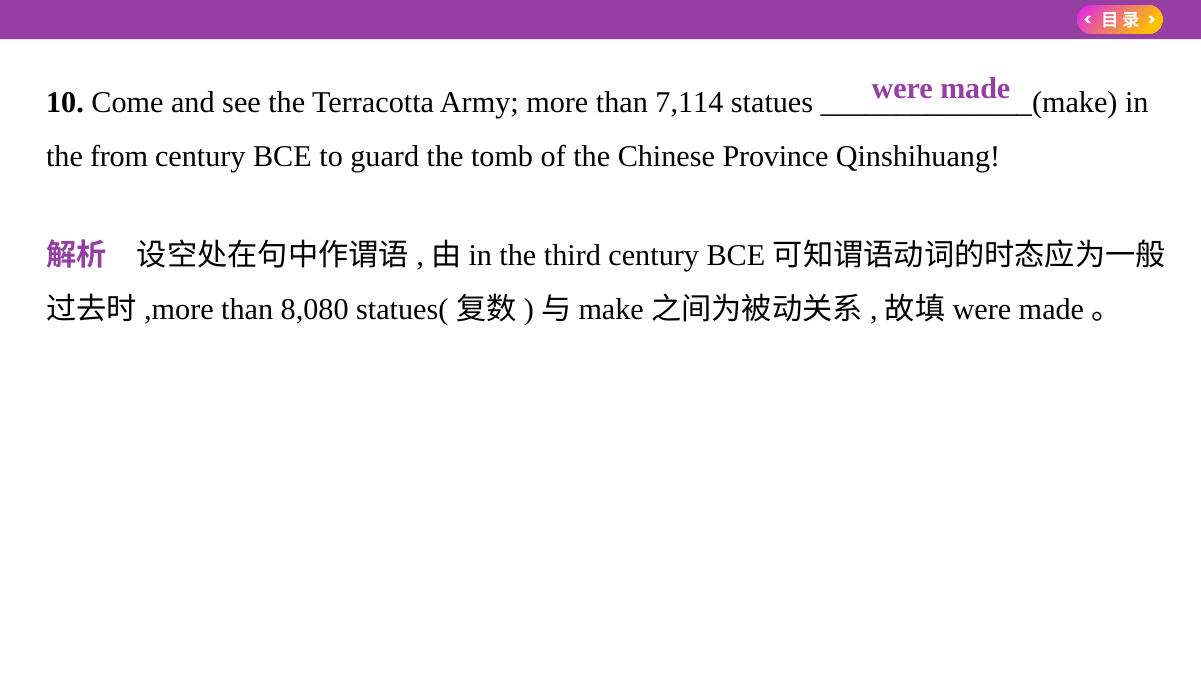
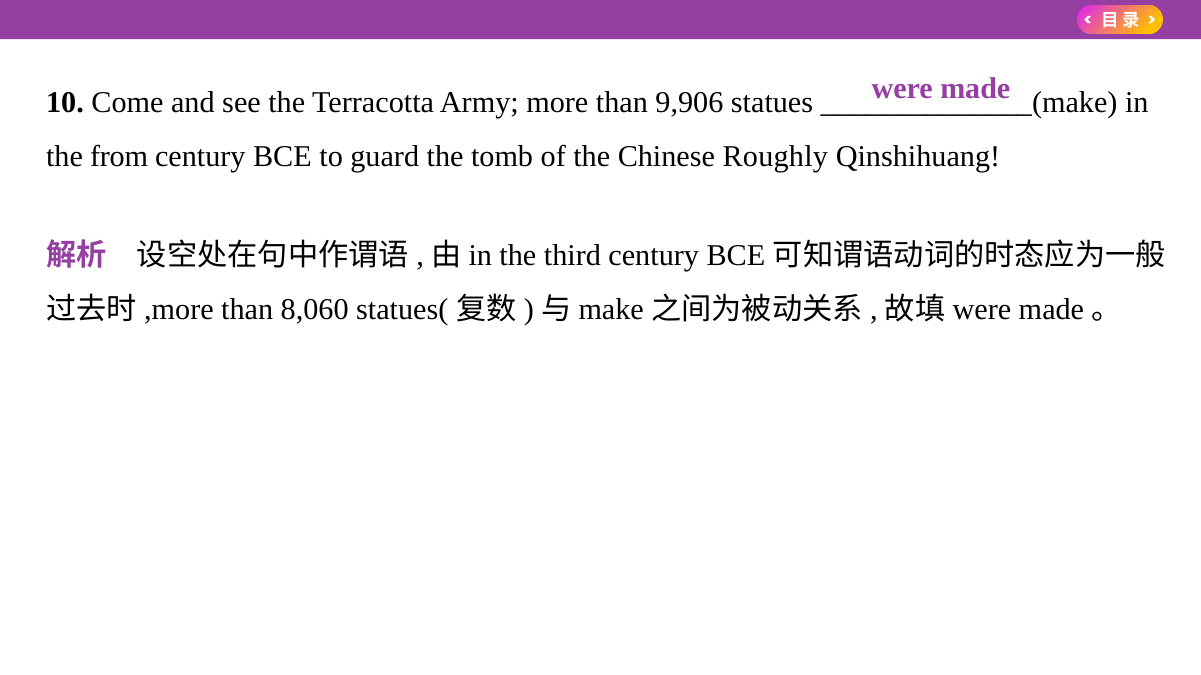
7,114: 7,114 -> 9,906 (689, 102)
Province: Province -> Roughly (775, 157)
8,080: 8,080 -> 8,060 (315, 310)
